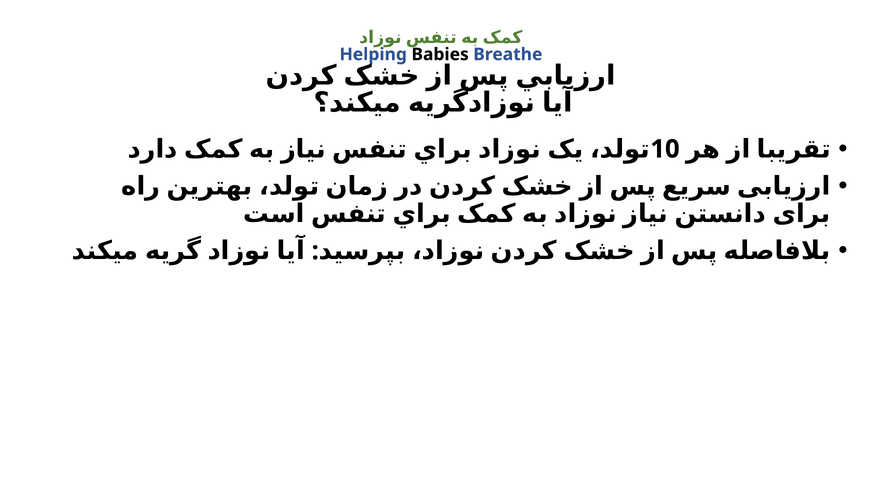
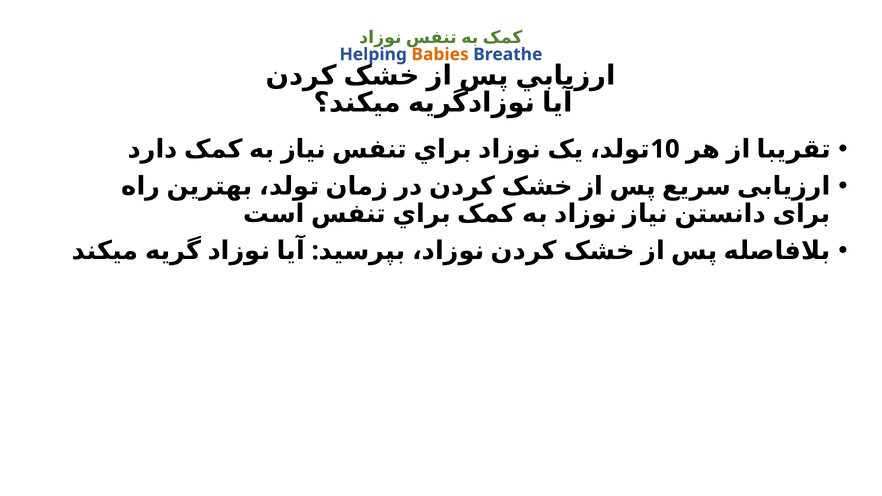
Babies colour: black -> orange (440, 54)
